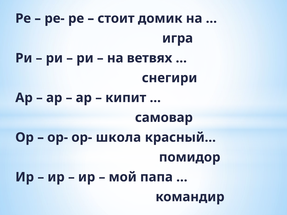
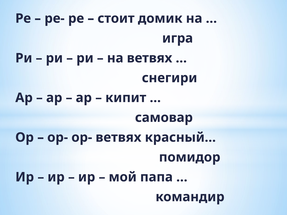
ор- школа: школа -> ветвях (118, 138)
